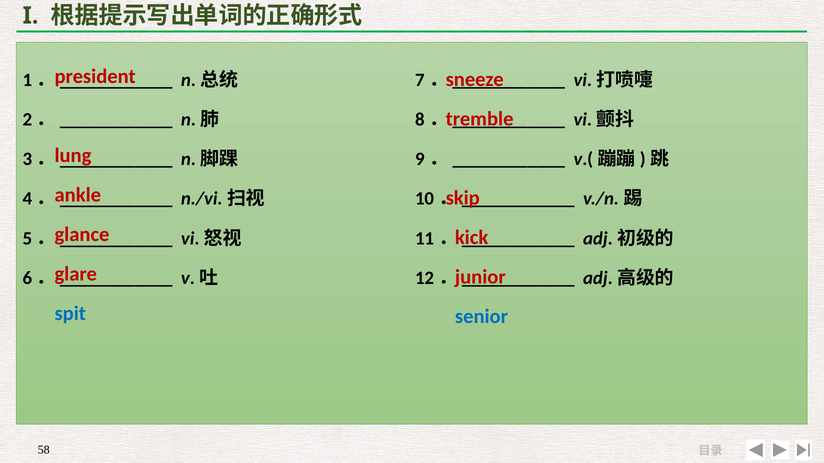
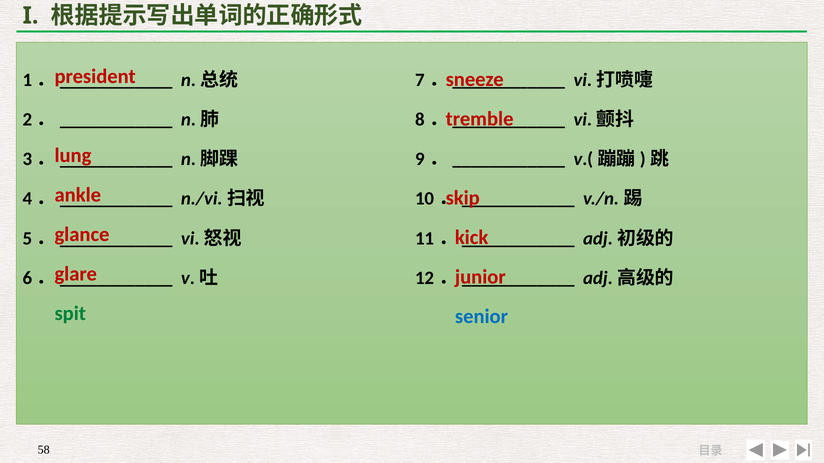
spit colour: blue -> green (70, 314)
